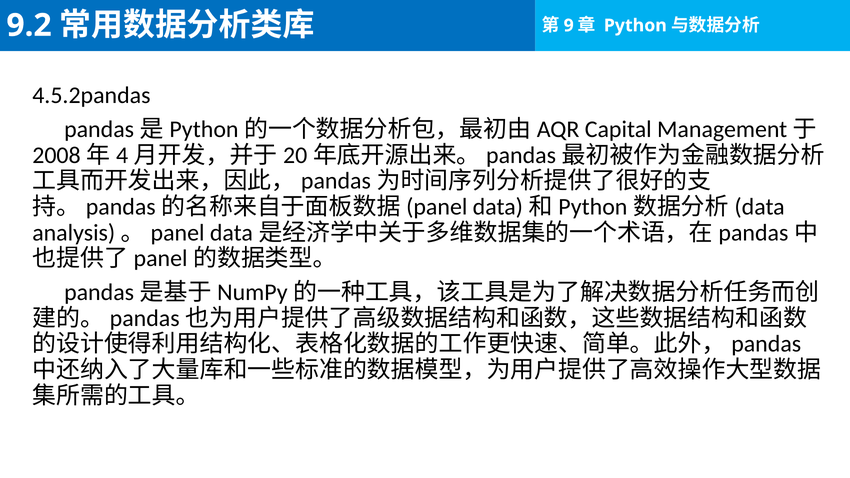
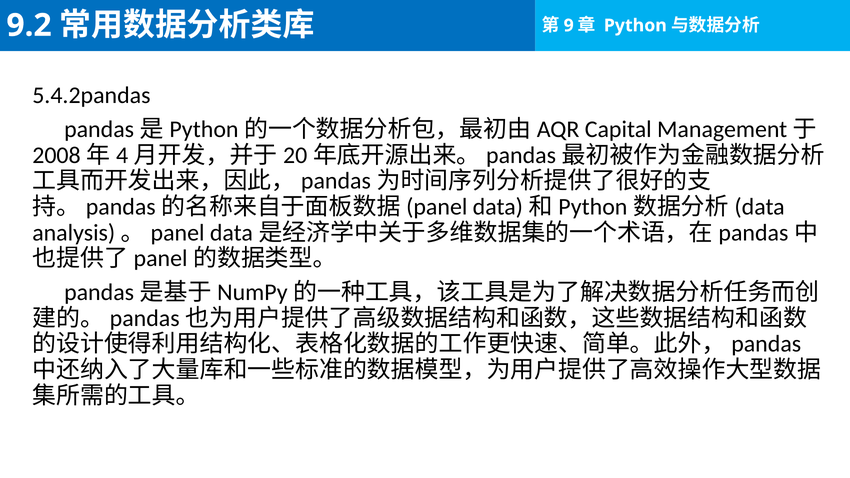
4.5.2pandas: 4.5.2pandas -> 5.4.2pandas (91, 96)
